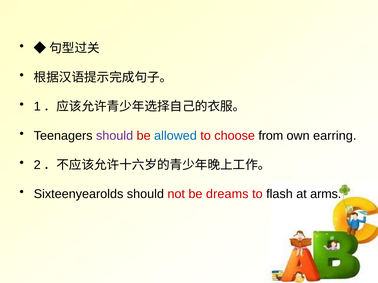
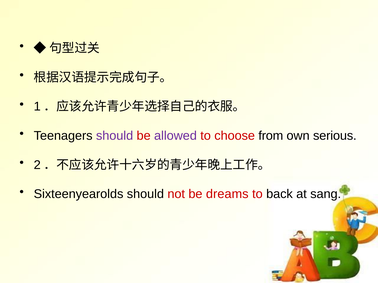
allowed colour: blue -> purple (175, 136)
earring: earring -> serious (335, 136)
flash: flash -> back (279, 194)
arms: arms -> sang (326, 194)
